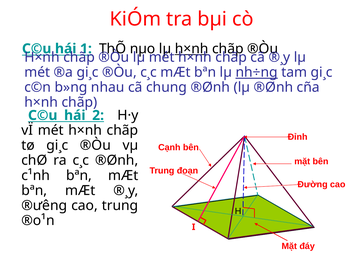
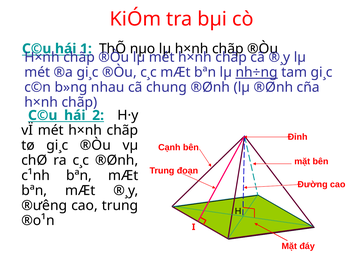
h×nh underline: present -> none (192, 49)
